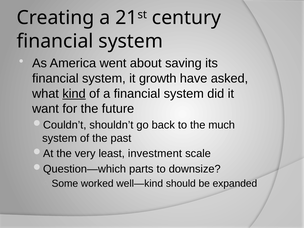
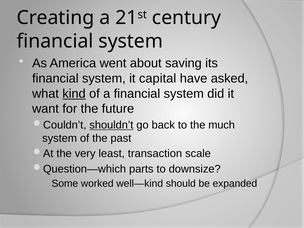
growth: growth -> capital (158, 78)
shouldn’t underline: none -> present (111, 125)
investment: investment -> transaction (155, 154)
